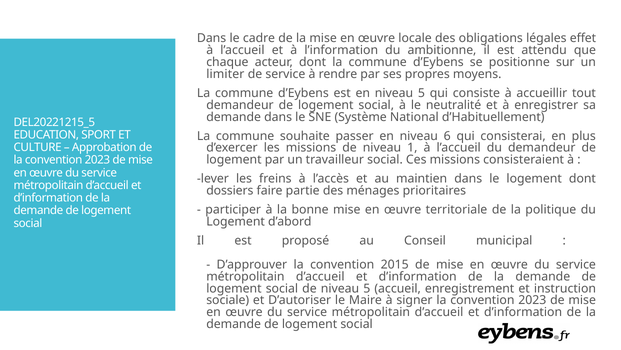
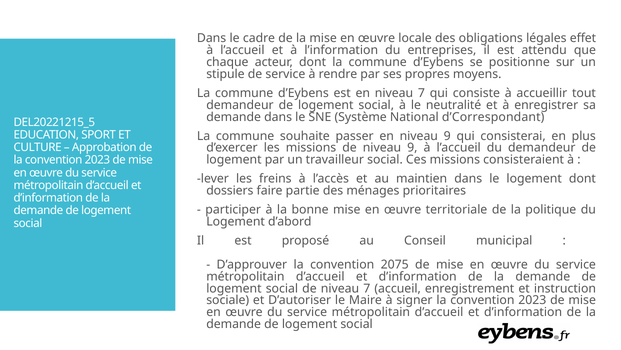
ambitionne: ambitionne -> entreprises (442, 50)
limiter: limiter -> stipule (225, 74)
en niveau 5: 5 -> 7 (421, 93)
d’Habituellement: d’Habituellement -> d’Correspondant (493, 117)
en niveau 6: 6 -> 9 (447, 136)
de niveau 1: 1 -> 9 (412, 148)
2015: 2015 -> 2075 (395, 264)
de niveau 5: 5 -> 7 (367, 288)
